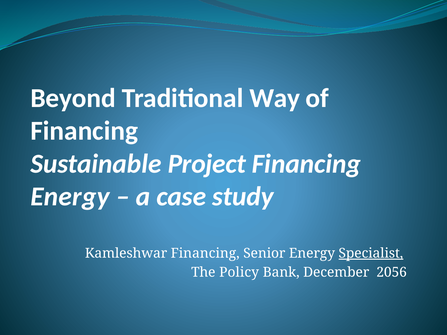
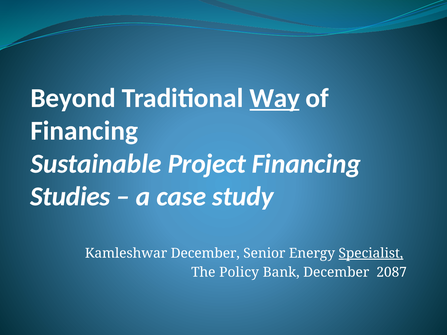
Way underline: none -> present (275, 98)
Energy: Energy -> Studies (70, 197)
Kamleshwar Financing: Financing -> December (205, 253)
2056: 2056 -> 2087 (392, 273)
